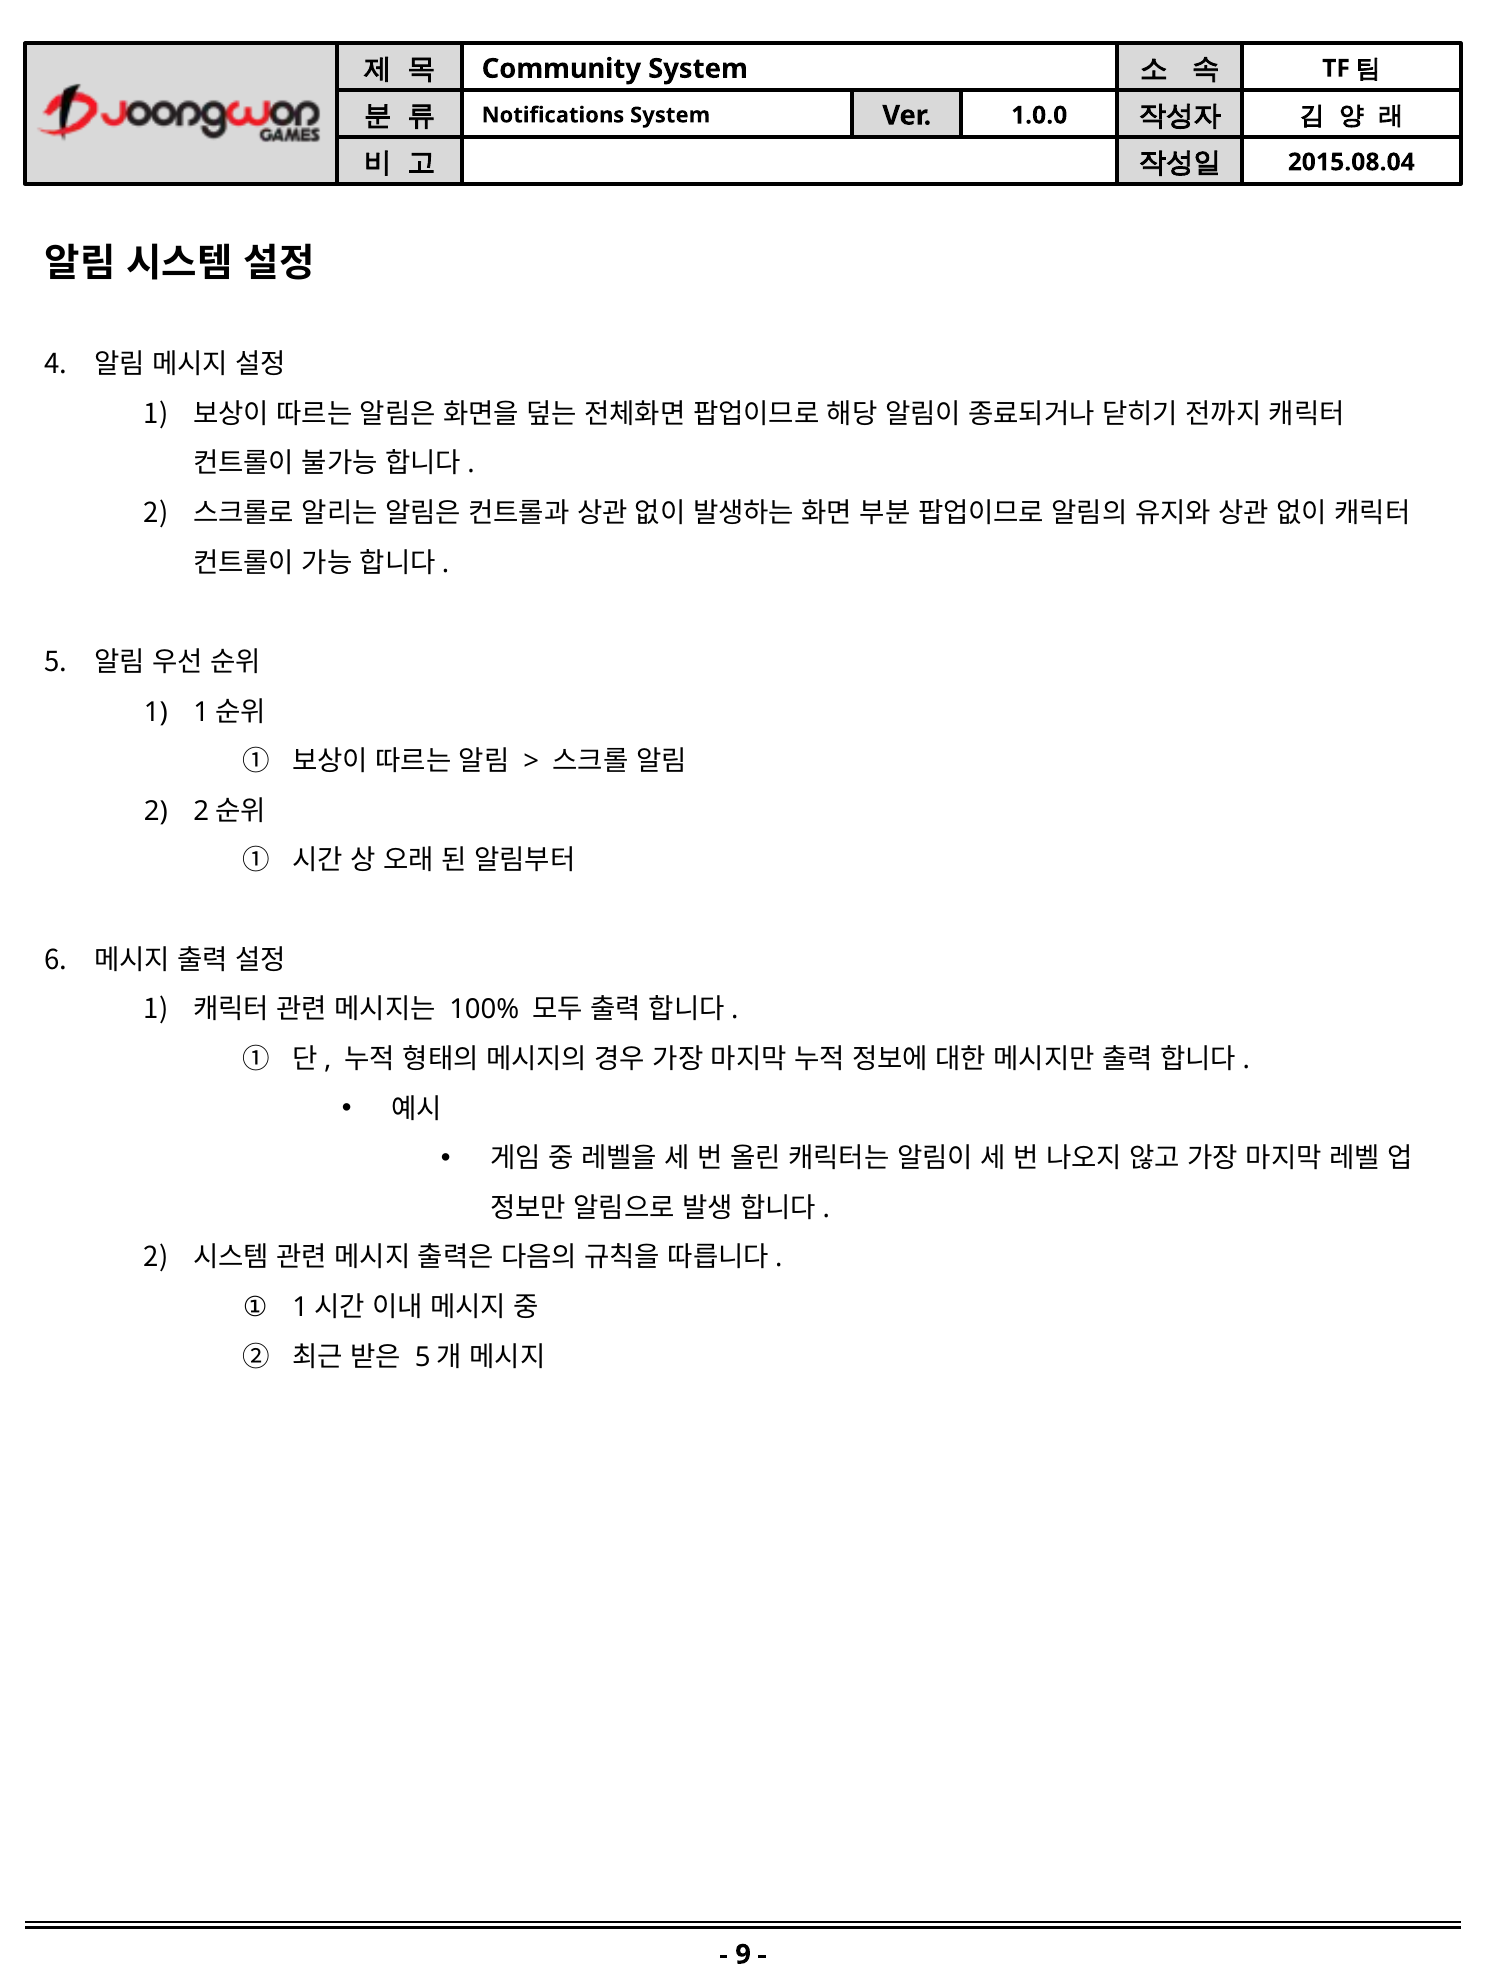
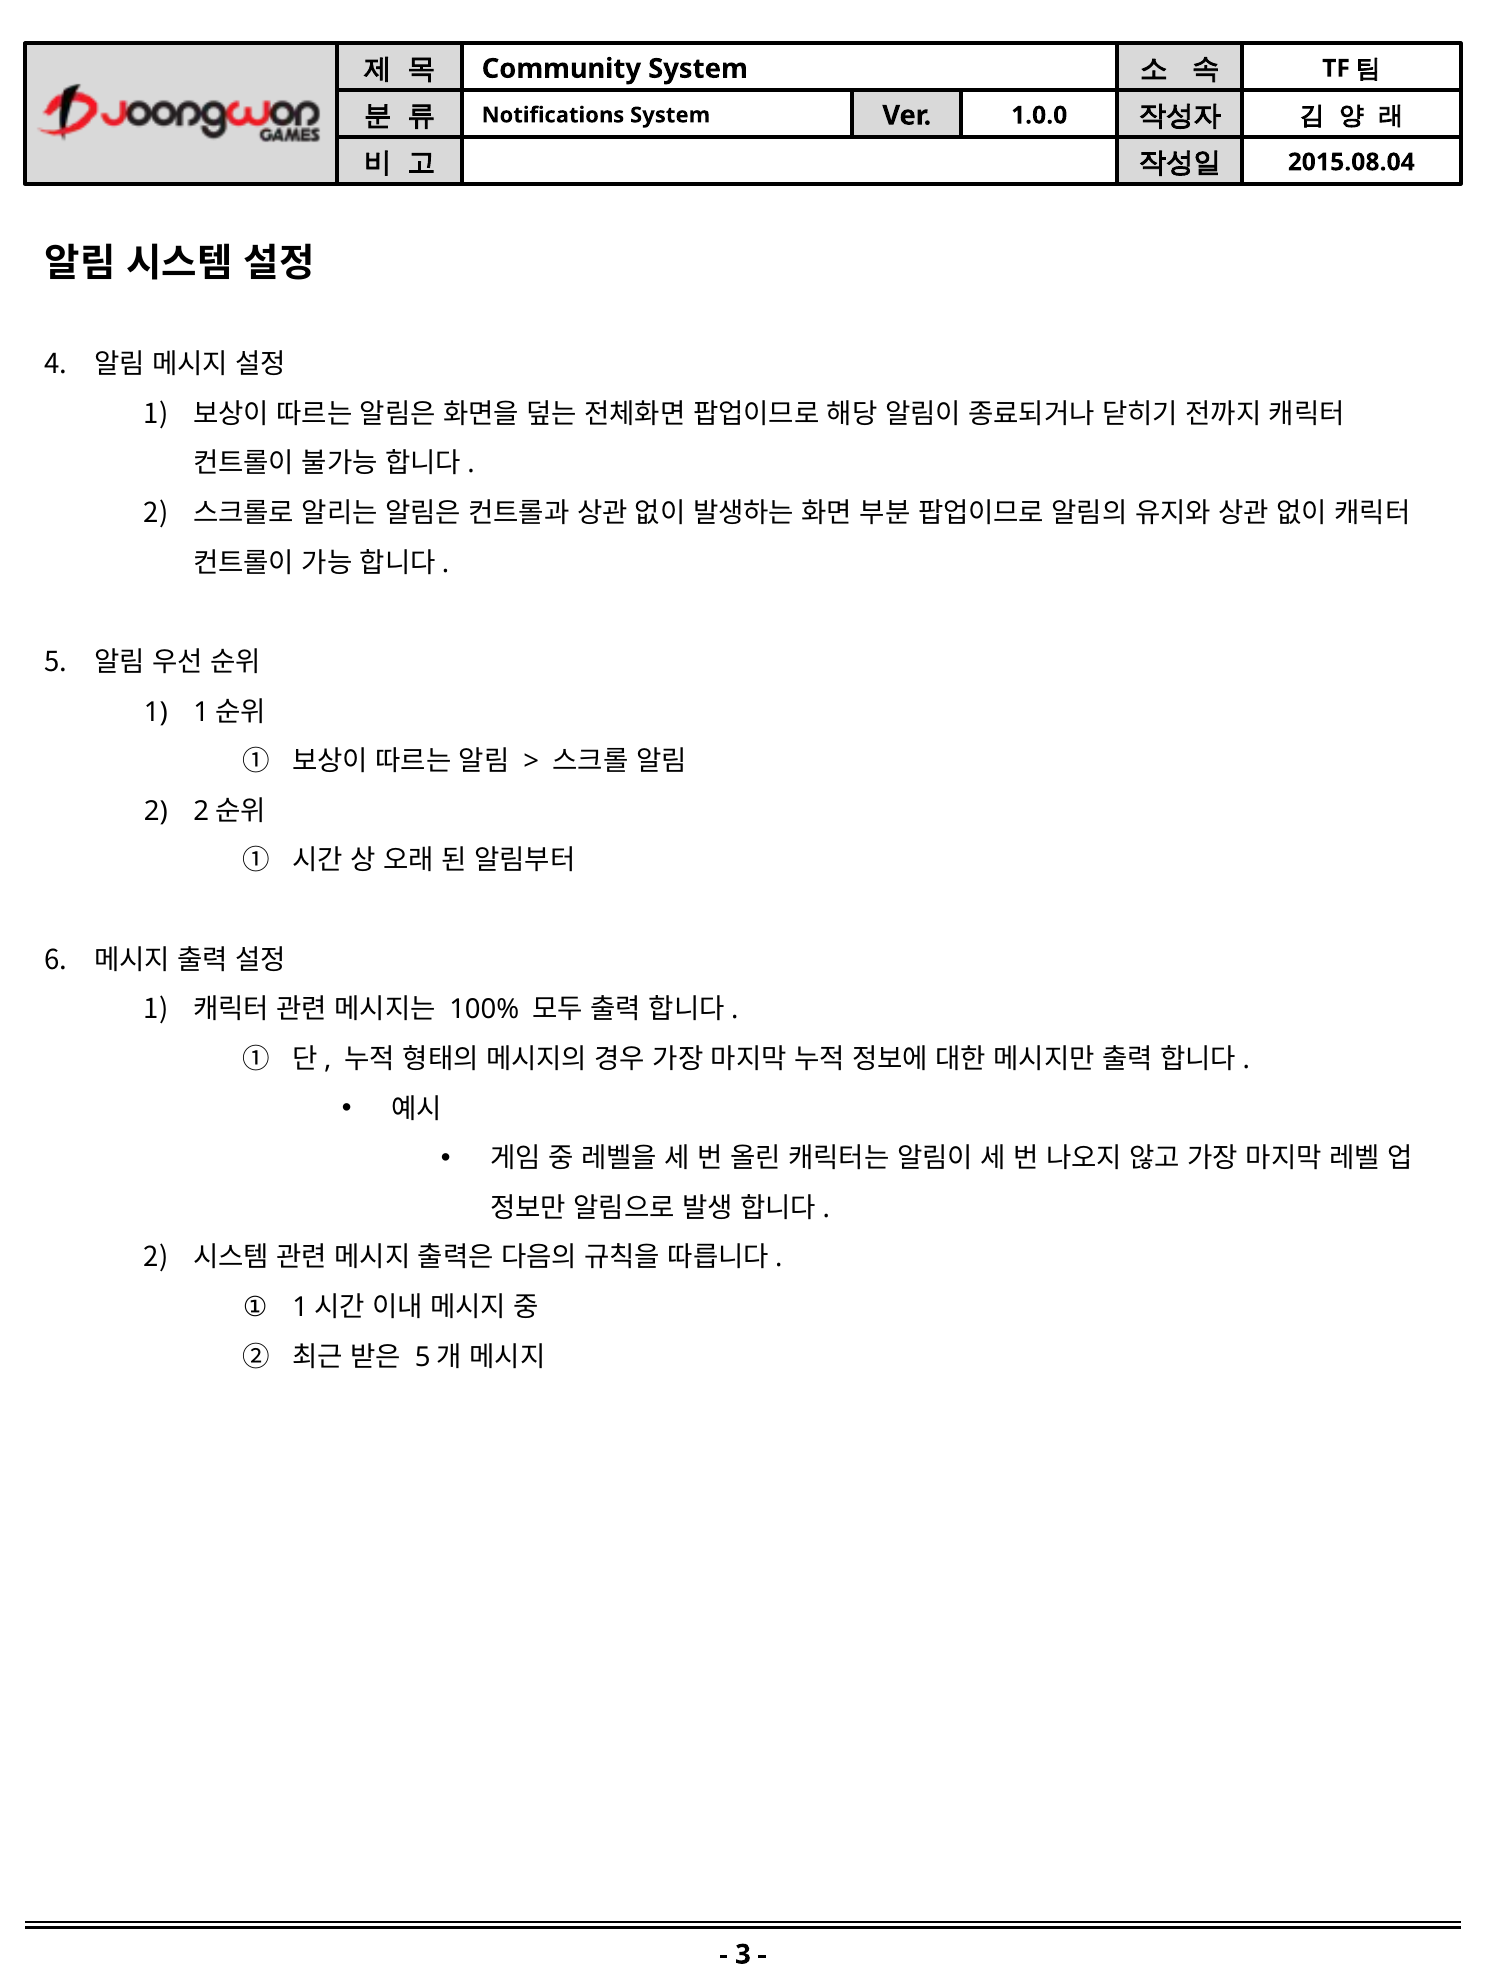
9: 9 -> 3 (743, 1954)
